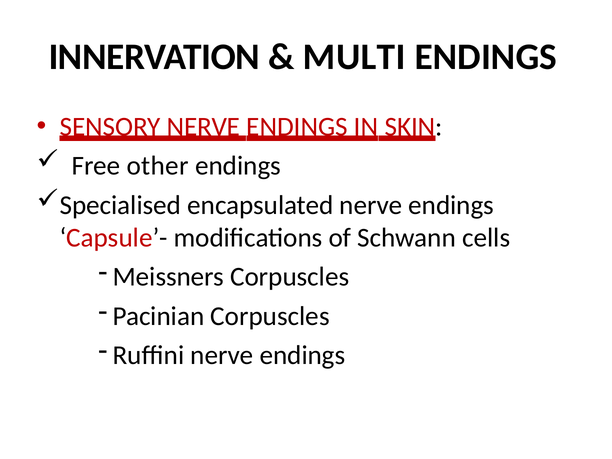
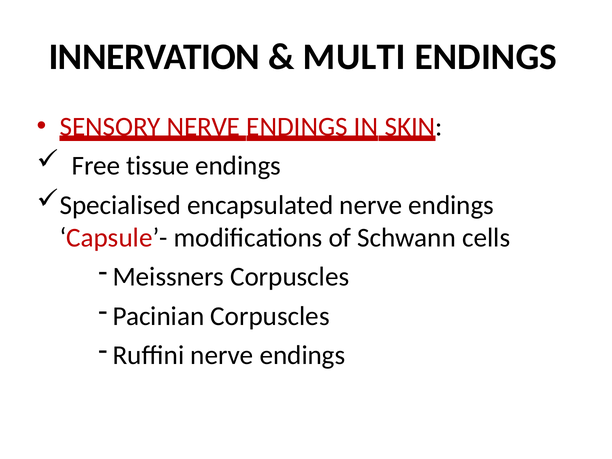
other: other -> tissue (158, 166)
